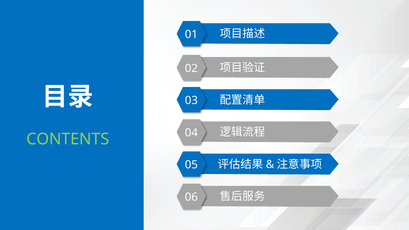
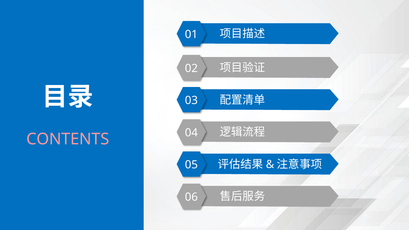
CONTENTS colour: light green -> pink (68, 139)
